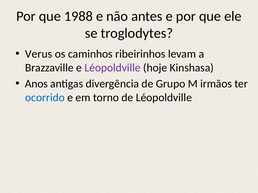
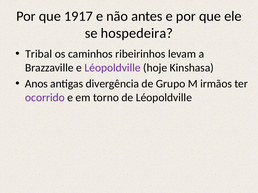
1988: 1988 -> 1917 (78, 16)
troglodytes: troglodytes -> hospedeira (137, 33)
Verus: Verus -> Tribal (39, 54)
ocorrido colour: blue -> purple (45, 98)
